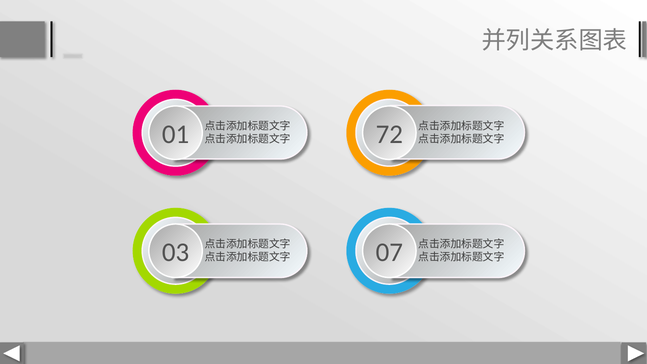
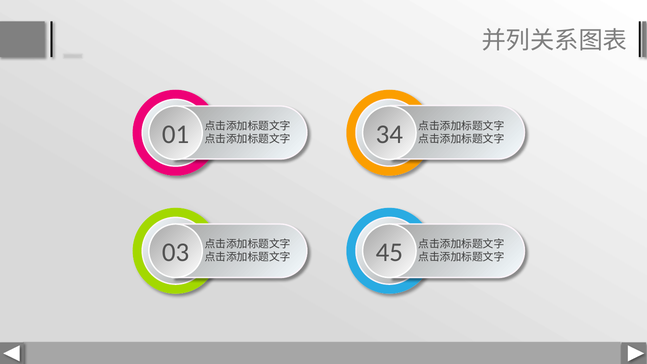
72: 72 -> 34 (389, 134)
07: 07 -> 45 (389, 252)
